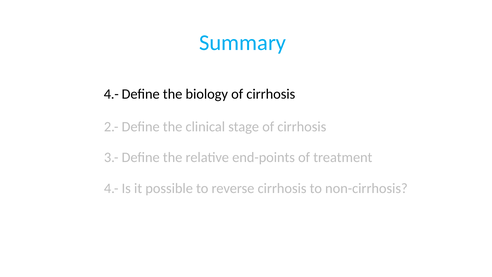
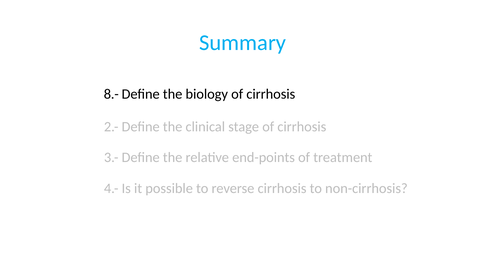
4.-: 4.- -> 8.- (111, 94)
